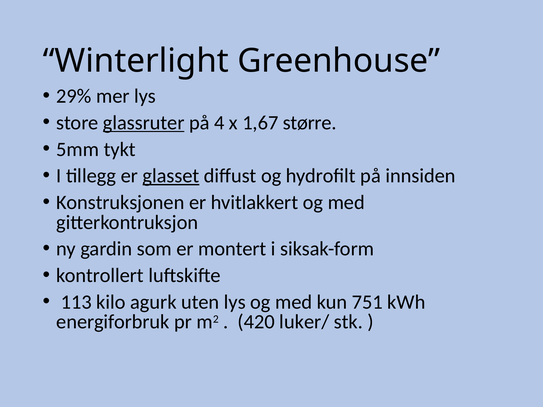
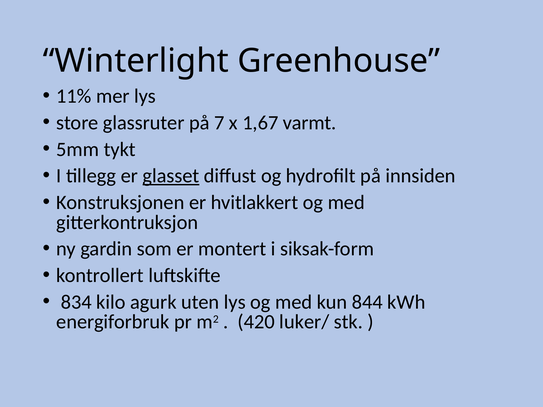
29%: 29% -> 11% (74, 96)
glassruter underline: present -> none (144, 123)
4: 4 -> 7 (219, 123)
større: større -> varmt (310, 123)
113: 113 -> 834 (76, 302)
751: 751 -> 844 (367, 302)
